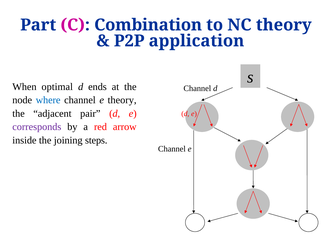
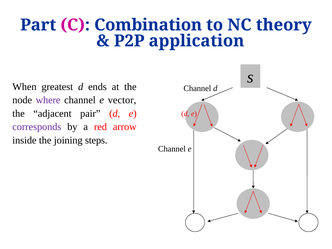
optimal: optimal -> greatest (57, 87)
where colour: blue -> purple (48, 100)
e theory: theory -> vector (122, 100)
